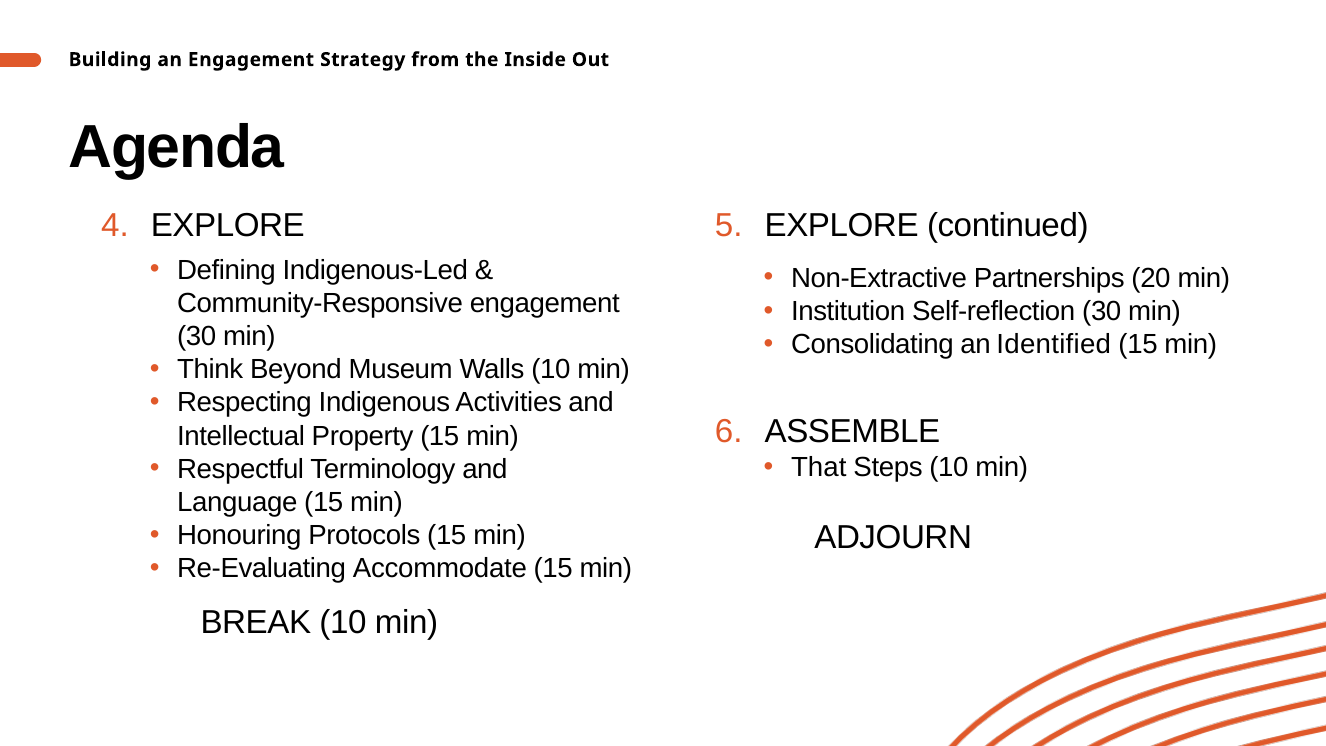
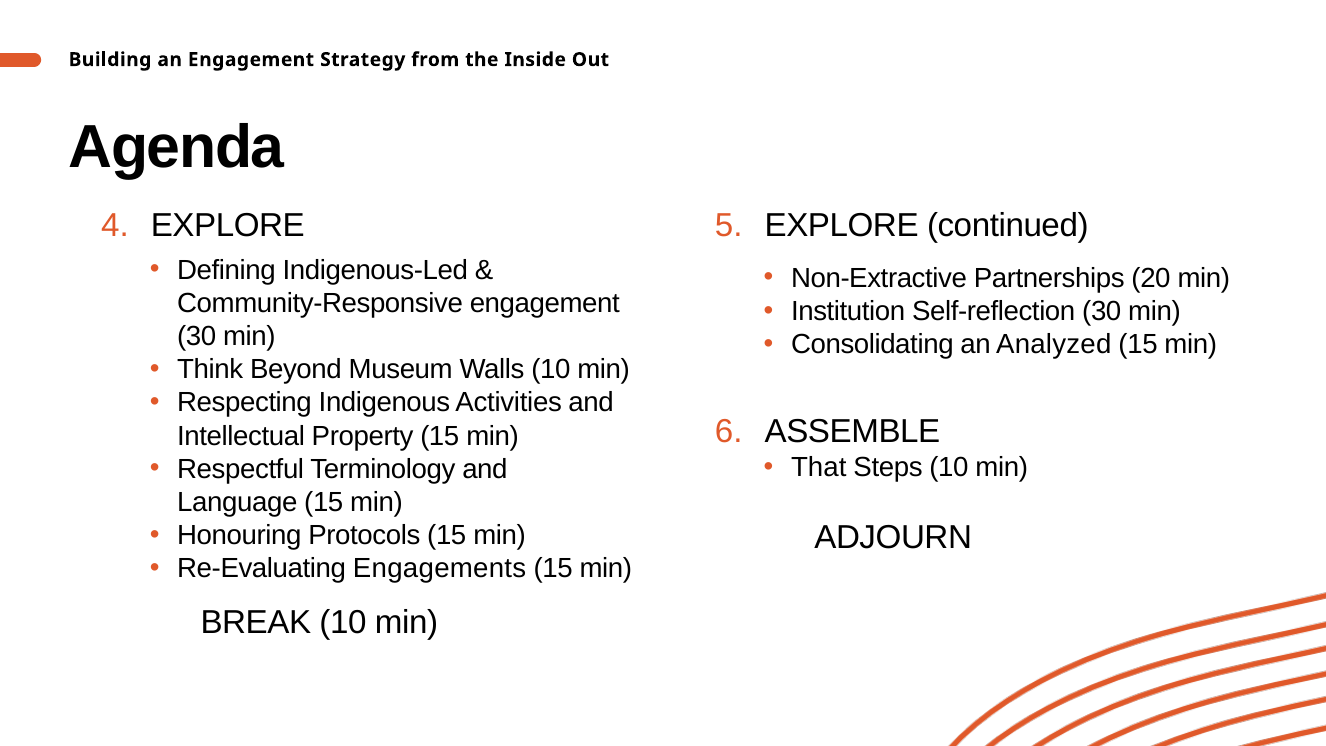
Identified: Identified -> Analyzed (1054, 345)
Accommodate: Accommodate -> Engagements (440, 569)
